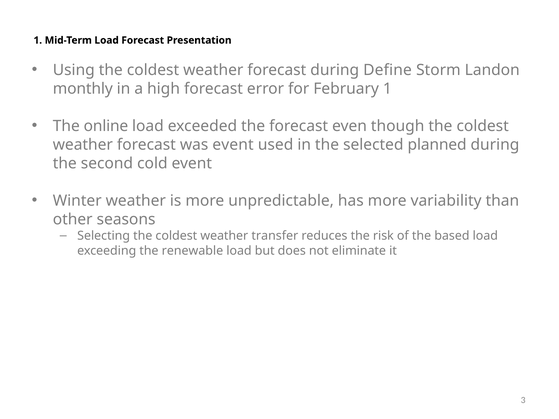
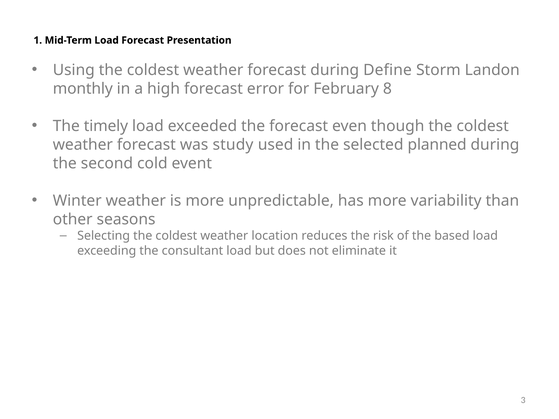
February 1: 1 -> 8 (387, 89)
online: online -> timely (106, 126)
was event: event -> study (233, 145)
transfer: transfer -> location (275, 236)
renewable: renewable -> consultant (192, 251)
